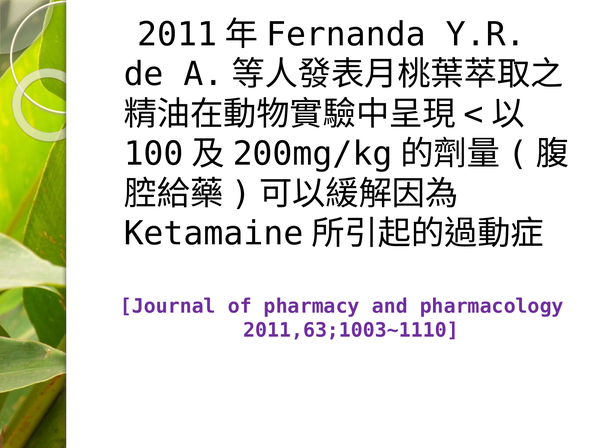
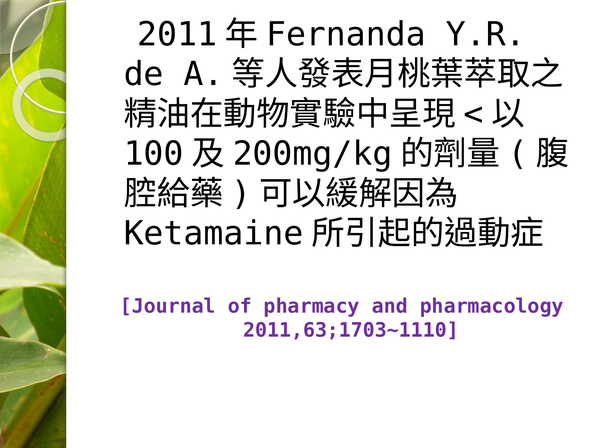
2011,63;1003~1110: 2011,63;1003~1110 -> 2011,63;1703~1110 (351, 331)
